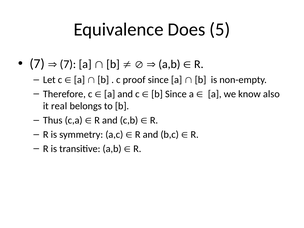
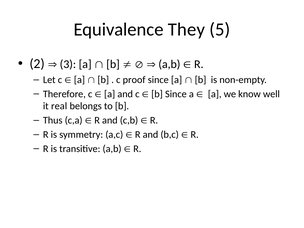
Does: Does -> They (186, 29)
7: 7 -> 2 (37, 64)
7: 7 -> 3 (68, 64)
also: also -> well (271, 94)
